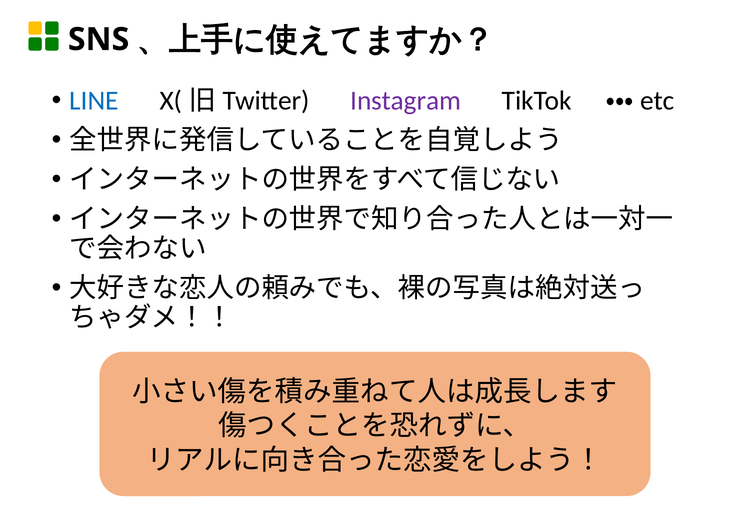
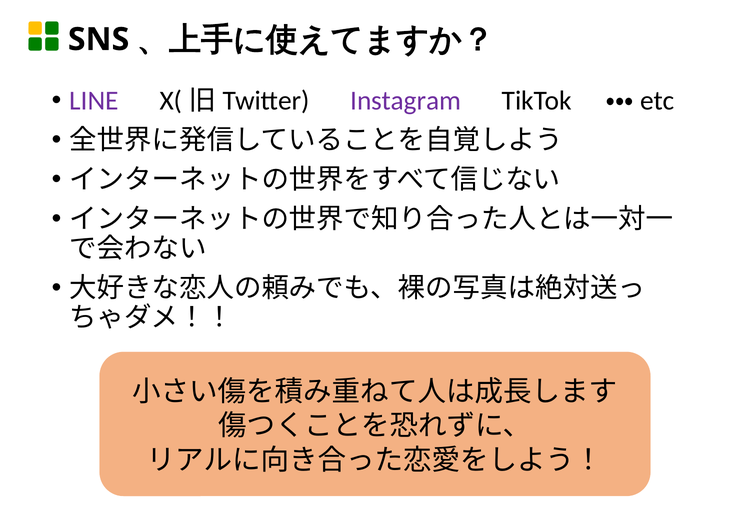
LINE colour: blue -> purple (94, 101)
